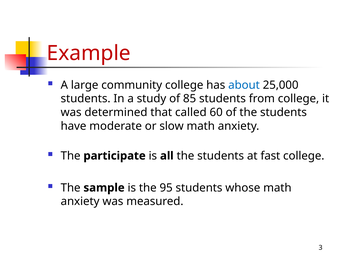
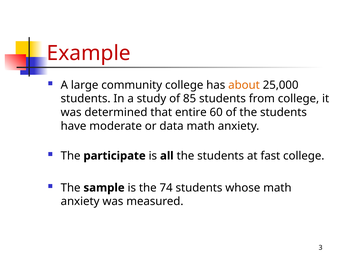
about colour: blue -> orange (244, 85)
called: called -> entire (191, 113)
slow: slow -> data (172, 126)
95: 95 -> 74 (166, 188)
